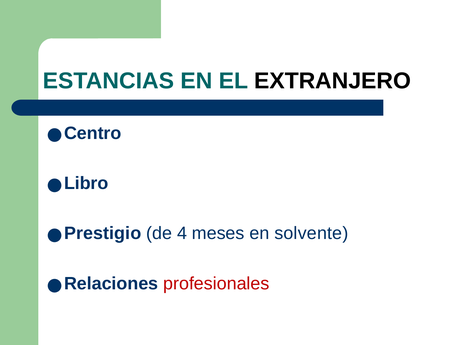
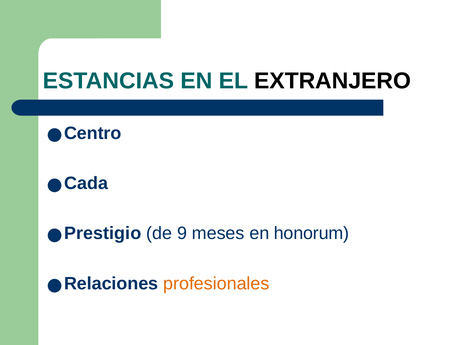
Libro: Libro -> Cada (86, 183)
4: 4 -> 9 (182, 233)
solvente: solvente -> honorum (312, 233)
profesionales colour: red -> orange (216, 284)
